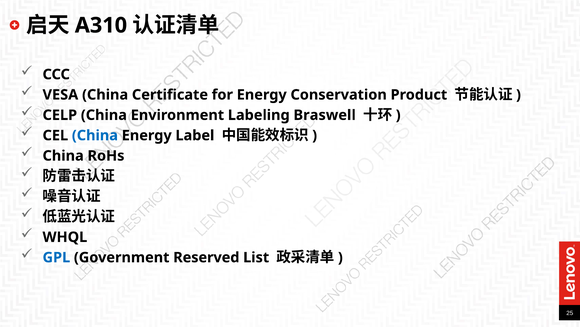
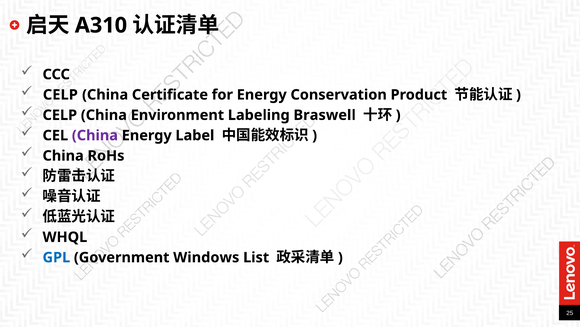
VESA: VESA -> CELP (60, 95)
China colour: blue -> purple (95, 135)
Reserved: Reserved -> Windows (206, 257)
